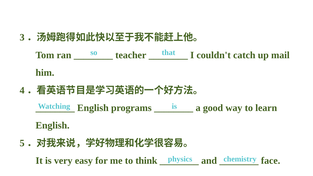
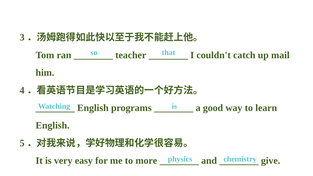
think: think -> more (146, 161)
face: face -> give (271, 161)
